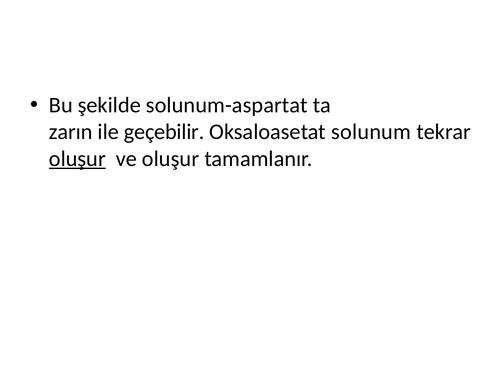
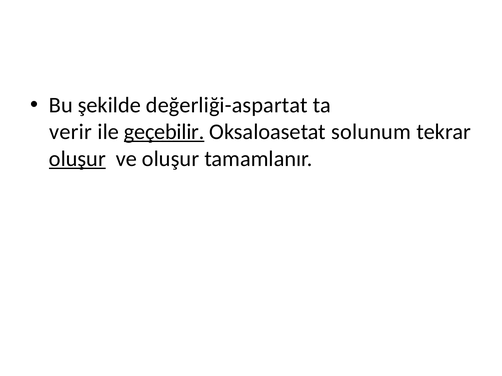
solunum-aspartat: solunum-aspartat -> değerliği-aspartat (227, 105)
zarın: zarın -> verir (71, 132)
geçebilir underline: none -> present (164, 132)
